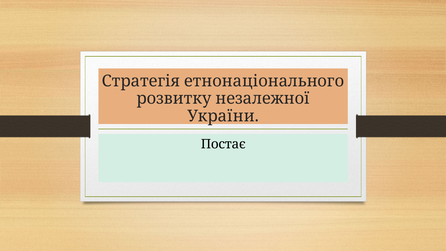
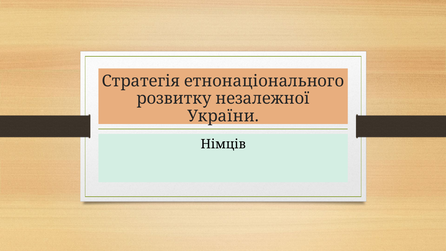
Постає: Постає -> Німців (223, 144)
